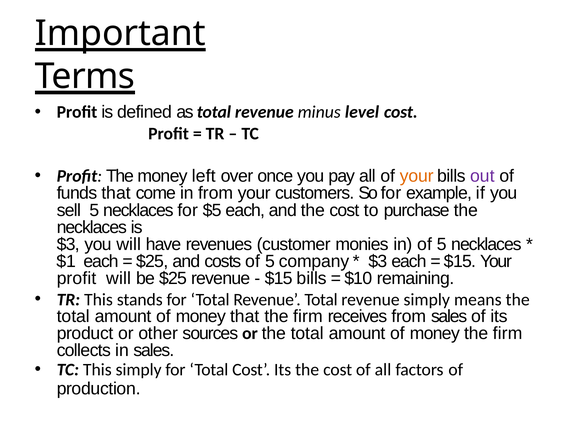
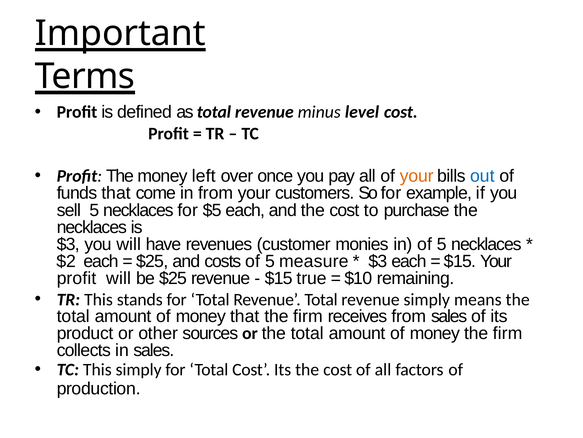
out colour: purple -> blue (482, 176)
$1: $1 -> $2 (66, 261)
company: company -> measure (314, 261)
$15 bills: bills -> true (312, 278)
